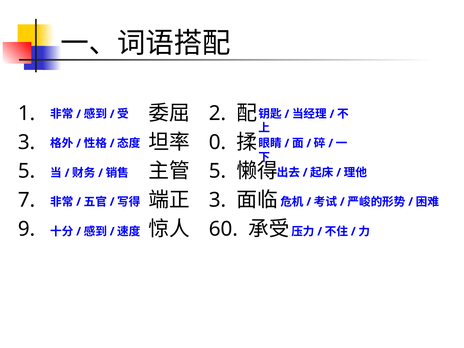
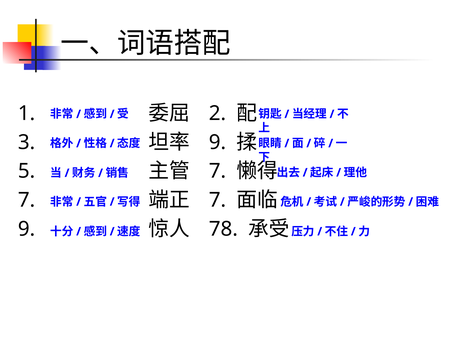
0: 0 -> 9 (217, 142)
5: 5 -> 7 (217, 171)
3: 3 -> 7 (217, 200)
60: 60 -> 78 (223, 229)
